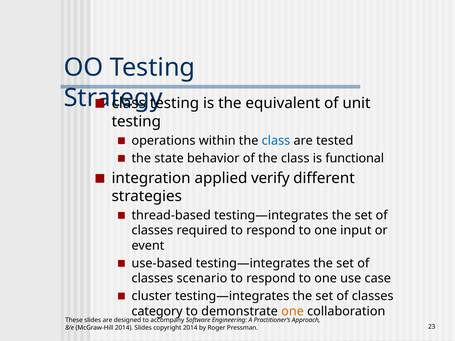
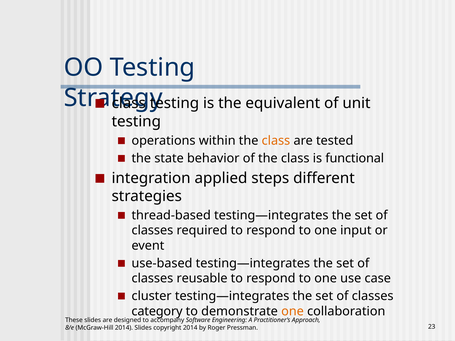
class colour: blue -> orange (276, 141)
verify: verify -> steps (270, 178)
scenario: scenario -> reusable (202, 279)
